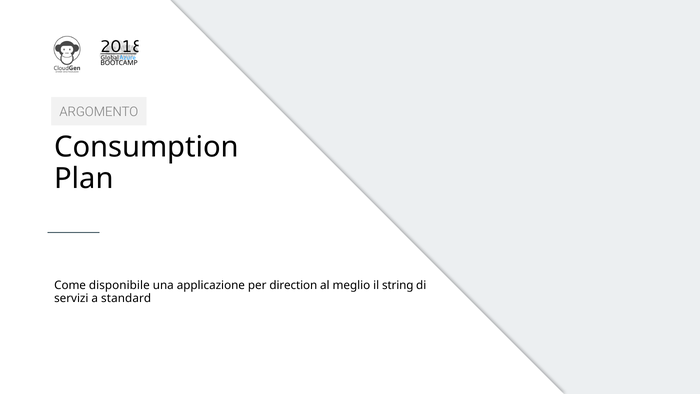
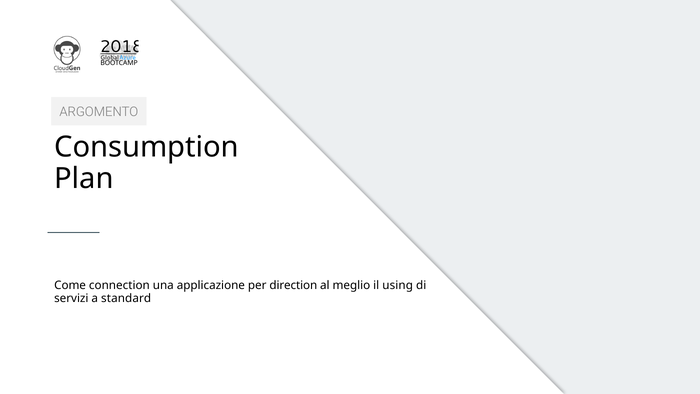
disponibile: disponibile -> connection (119, 285)
string: string -> using (398, 285)
